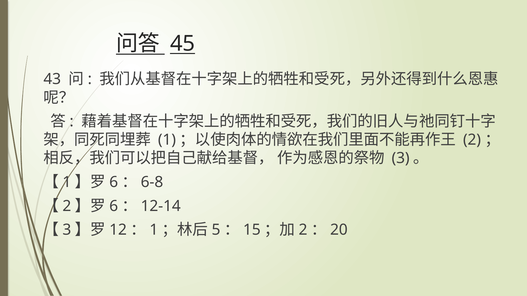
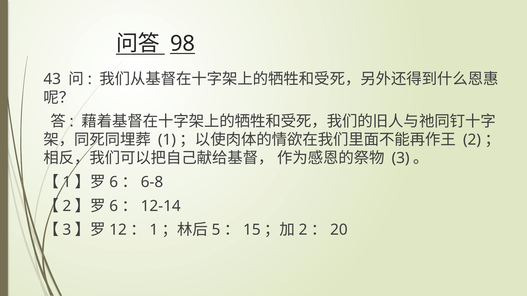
45: 45 -> 98 (183, 44)
